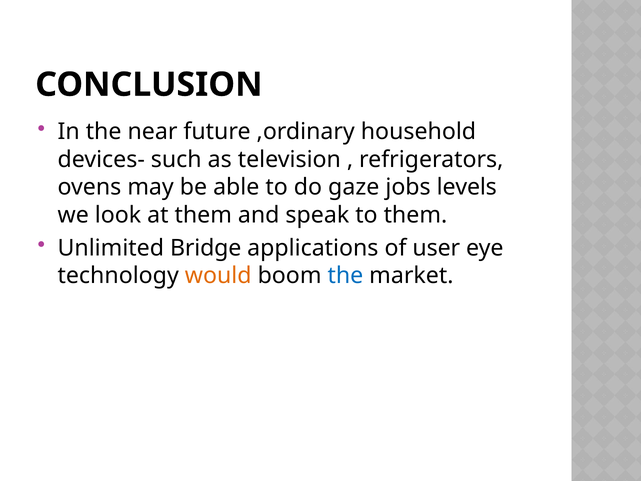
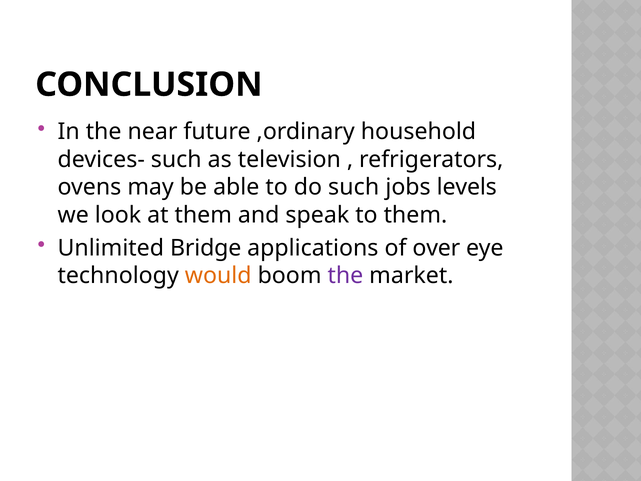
do gaze: gaze -> such (354, 187)
user: user -> over (436, 248)
the colour: blue -> purple (345, 276)
